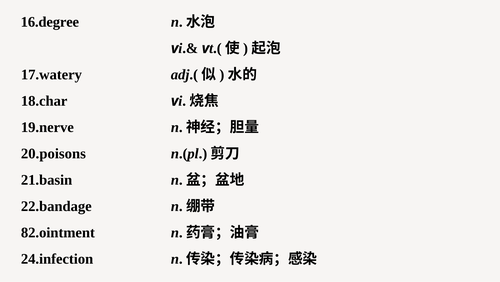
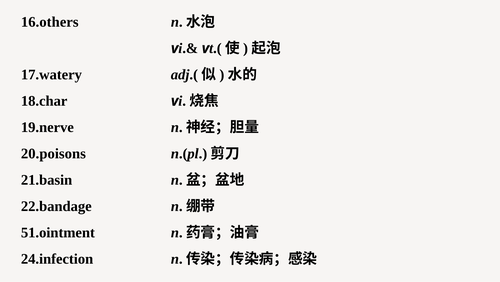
16.degree: 16.degree -> 16.others (50, 22)
82.ointment: 82.ointment -> 51.ointment (58, 232)
